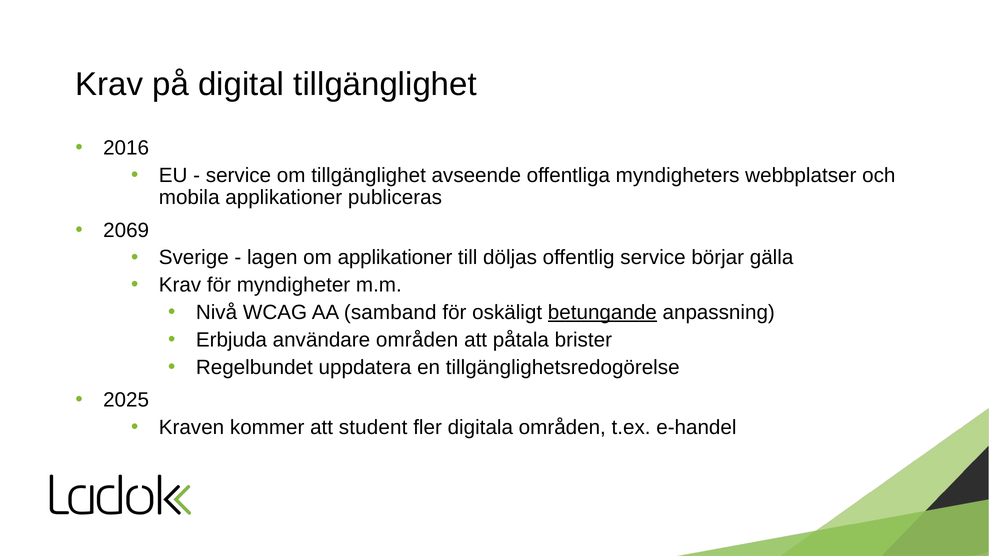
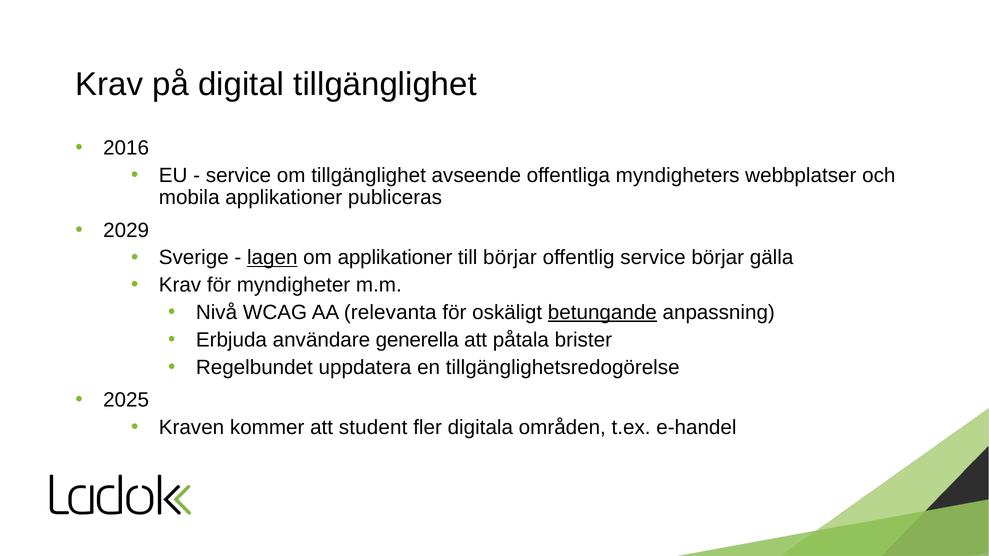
2069: 2069 -> 2029 (126, 230)
lagen underline: none -> present (272, 258)
till döljas: döljas -> börjar (510, 258)
samband: samband -> relevanta (390, 313)
användare områden: områden -> generella (417, 340)
